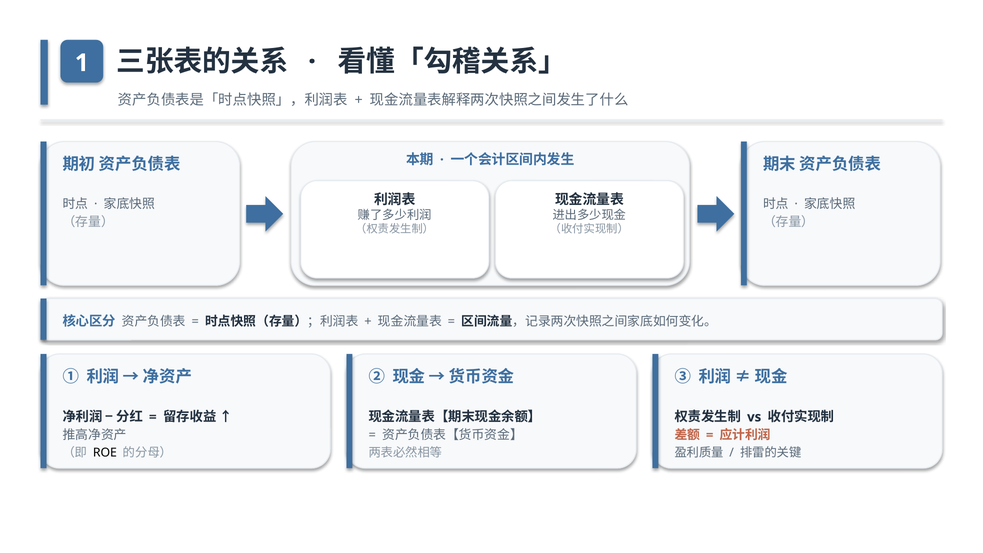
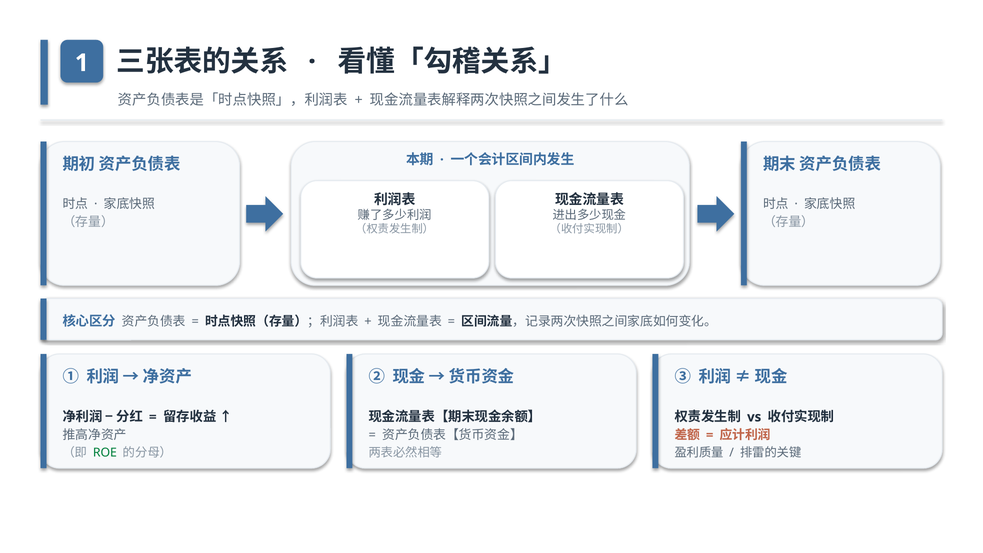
ROE colour: black -> green (105, 452)
